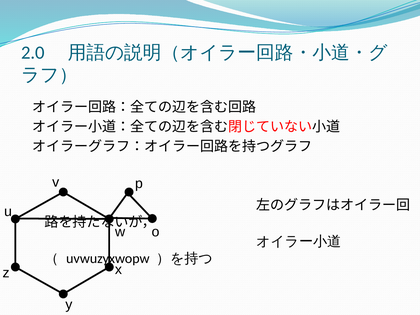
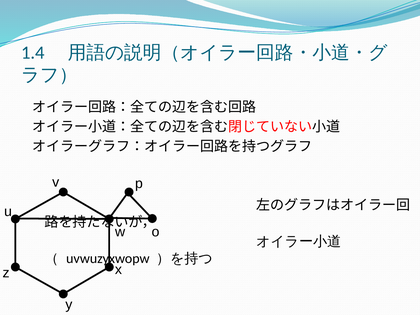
2.0: 2.0 -> 1.4 (33, 53)
